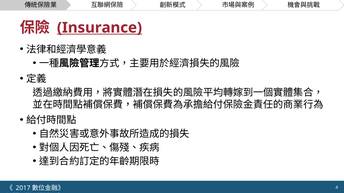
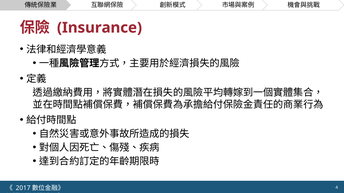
Insurance underline: present -> none (99, 28)
